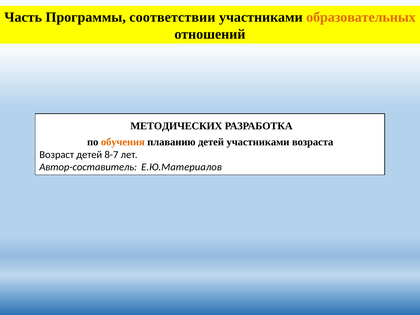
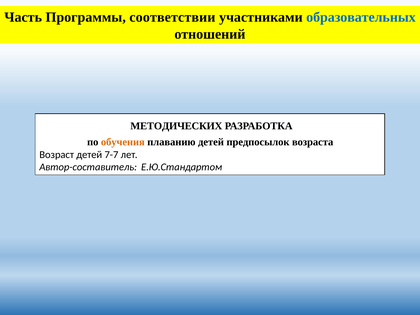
образовательных colour: orange -> blue (361, 17)
детей участниками: участниками -> предпосылок (258, 142)
8-7: 8-7 -> 7-7 (111, 155)
Е.Ю.Материалов: Е.Ю.Материалов -> Е.Ю.Стандартом (182, 167)
